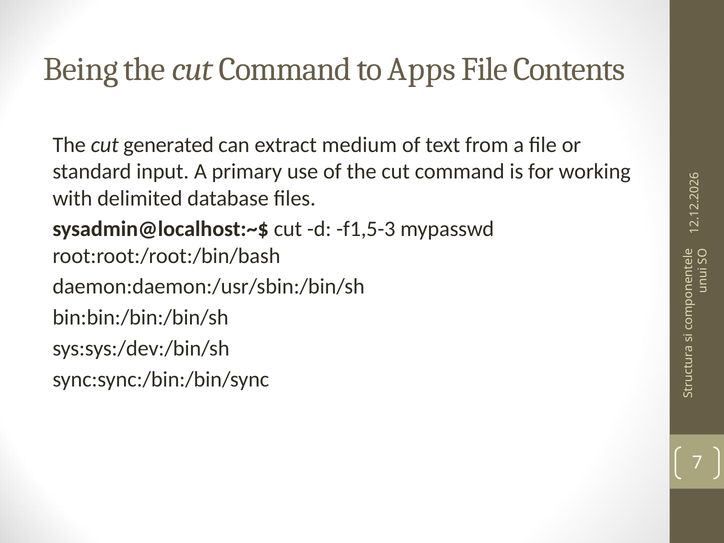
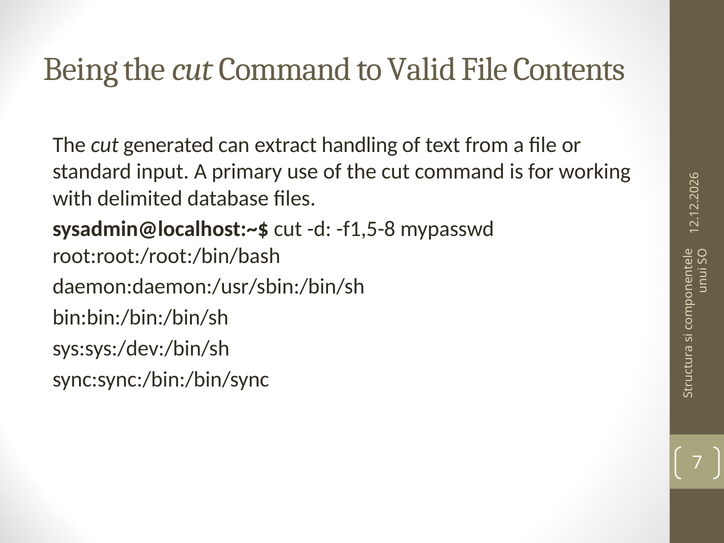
Apps: Apps -> Valid (422, 69)
medium: medium -> handling (360, 145)
f1,5-3: f1,5-3 -> f1,5-8 (366, 229)
